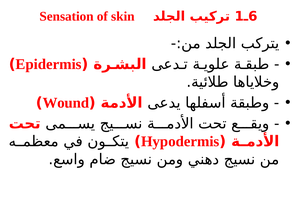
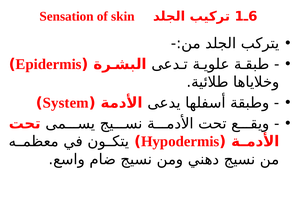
Wound: Wound -> System (66, 103)
